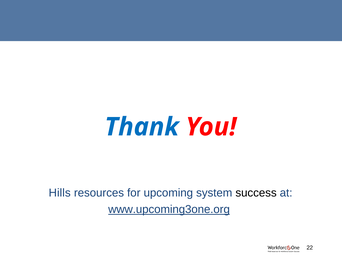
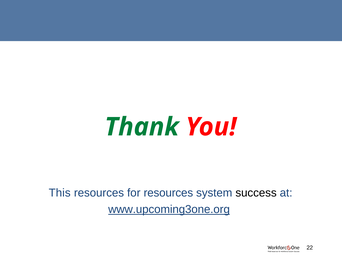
Thank colour: blue -> green (142, 127)
Hills: Hills -> This (60, 192)
for upcoming: upcoming -> resources (168, 192)
